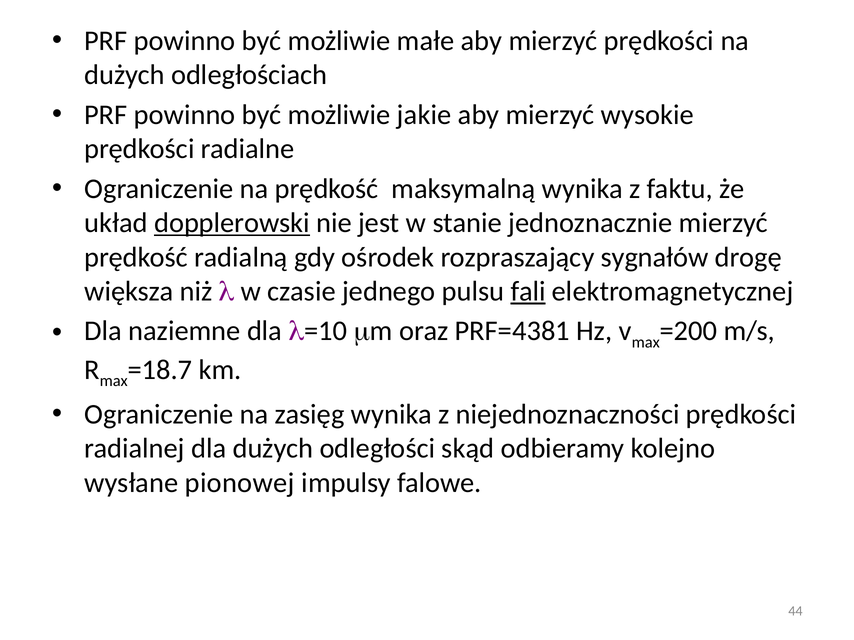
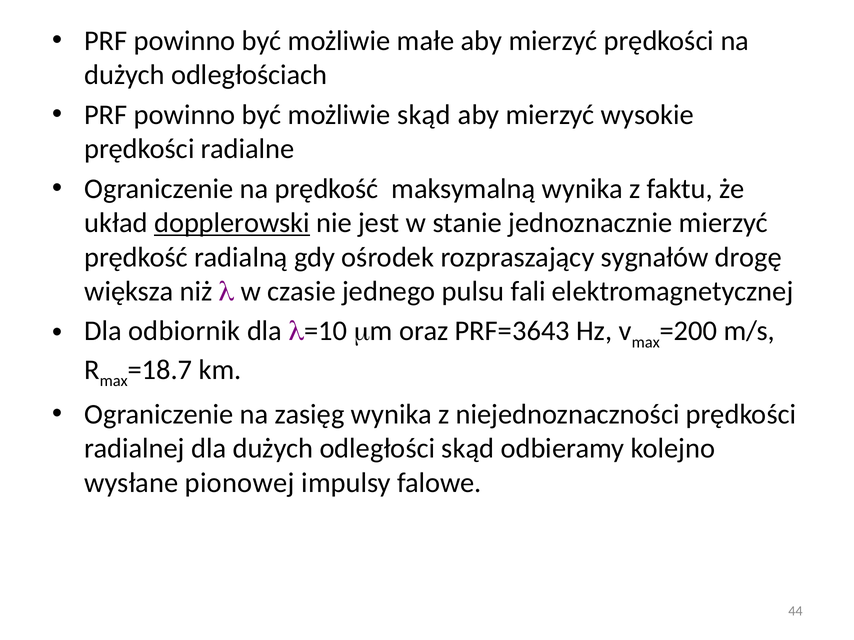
możliwie jakie: jakie -> skąd (424, 115)
fali underline: present -> none (528, 291)
naziemne: naziemne -> odbiornik (184, 331)
PRF=4381: PRF=4381 -> PRF=3643 (512, 331)
